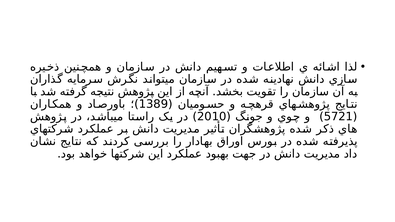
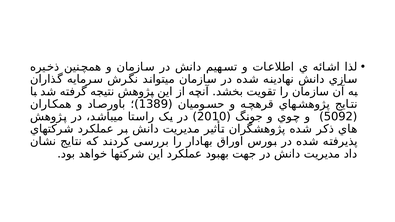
5721: 5721 -> 5092 (338, 117)
